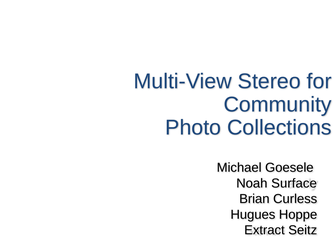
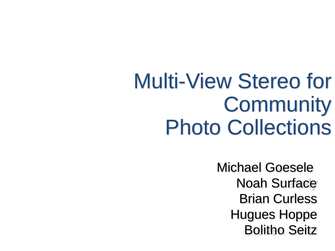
Extract: Extract -> Bolitho (264, 230)
